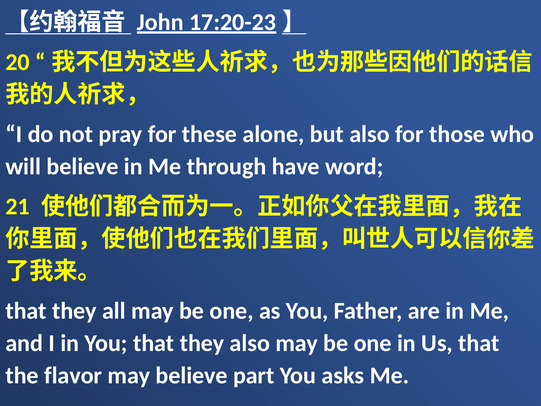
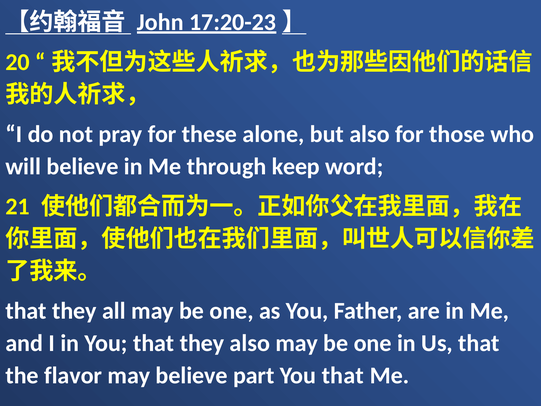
have: have -> keep (296, 167)
asks: asks -> that (343, 375)
